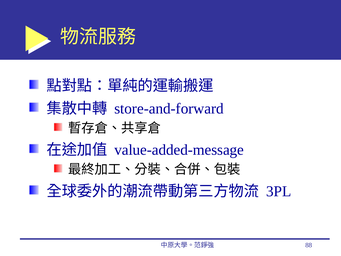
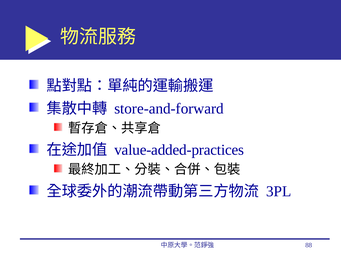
value-added-message: value-added-message -> value-added-practices (179, 150)
